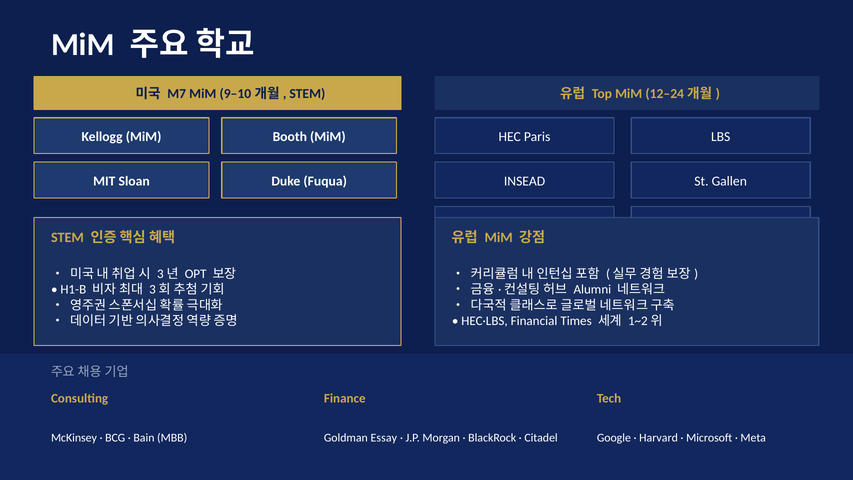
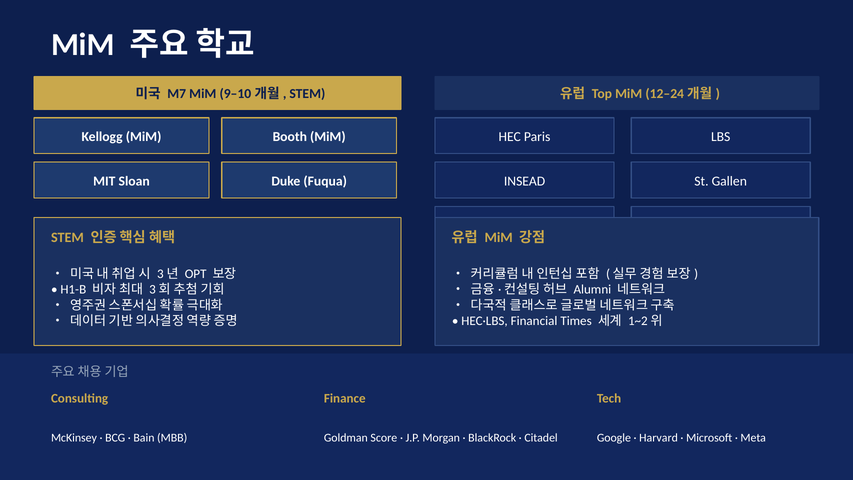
Essay: Essay -> Score (384, 438)
